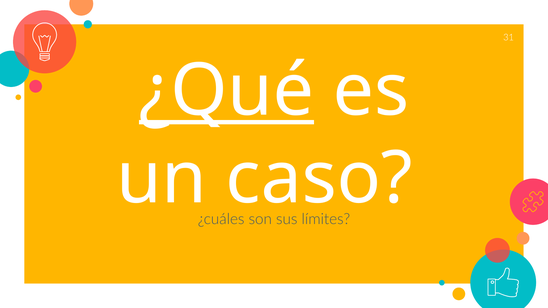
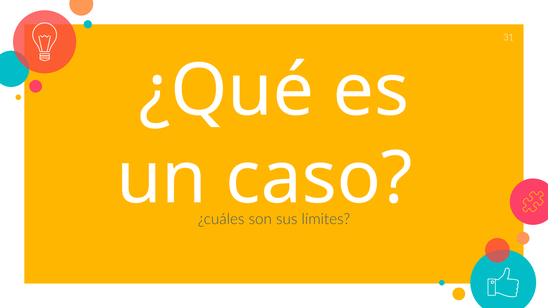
¿Qué underline: present -> none (226, 91)
